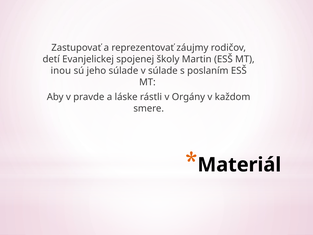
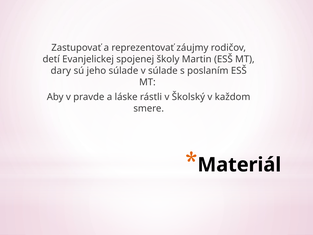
inou: inou -> dary (61, 71)
Orgány: Orgány -> Školský (188, 97)
